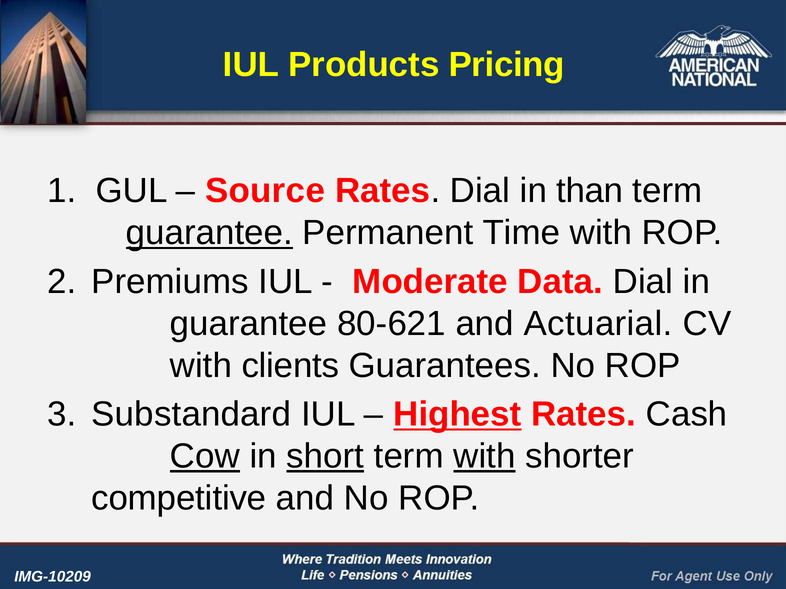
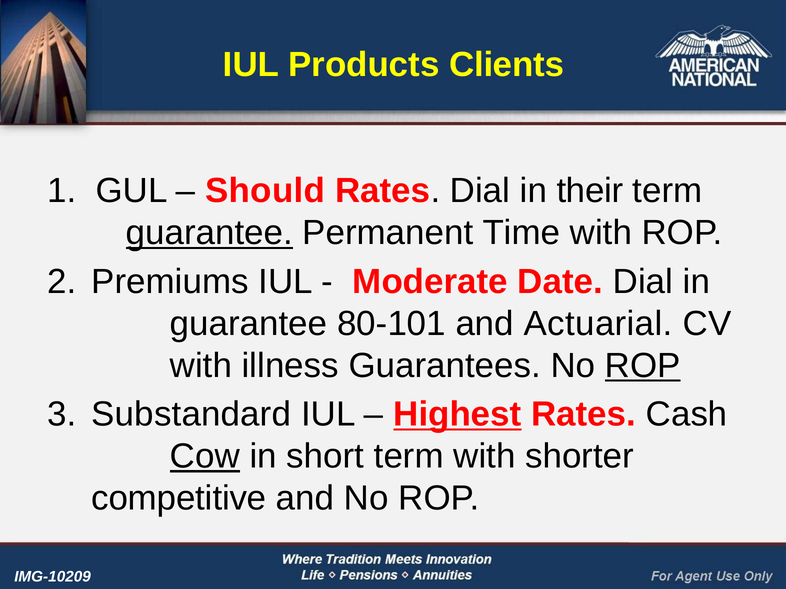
Pricing: Pricing -> Clients (507, 65)
Source: Source -> Should (265, 191)
than: than -> their (590, 191)
Data: Data -> Date (560, 282)
80-621: 80-621 -> 80-101 (391, 324)
clients: clients -> illness (290, 366)
ROP underline: none -> present (643, 366)
short underline: present -> none (325, 457)
with underline: present -> none (484, 457)
